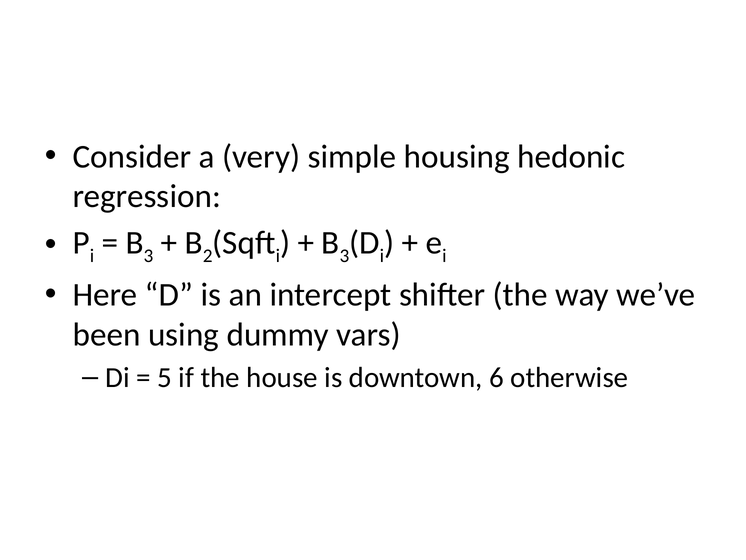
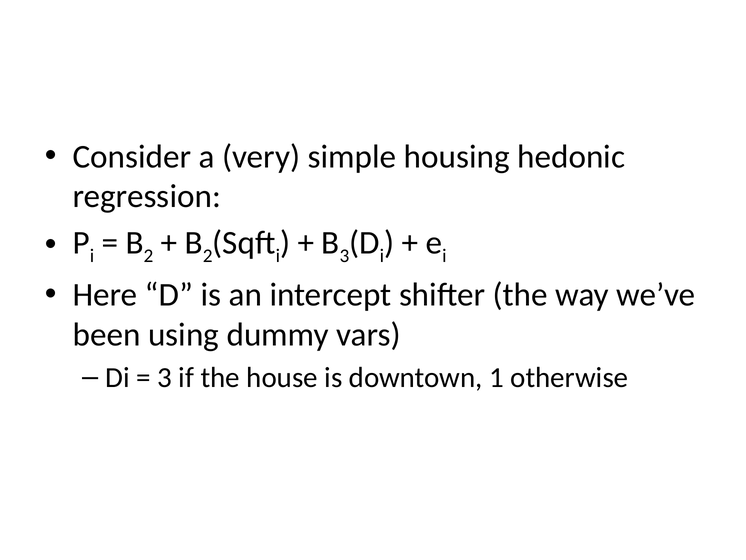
3: 3 -> 2 (148, 256)
5: 5 -> 3 (165, 377)
6: 6 -> 1 (496, 377)
